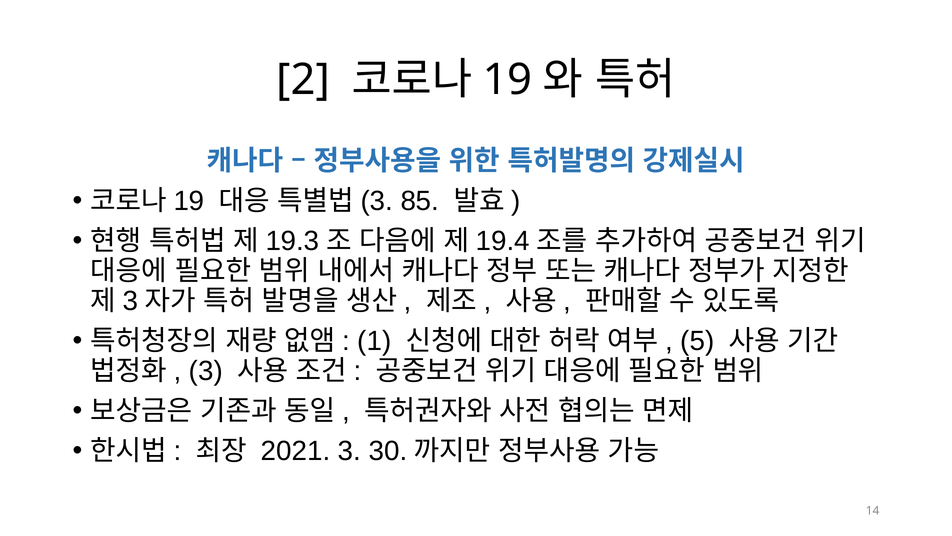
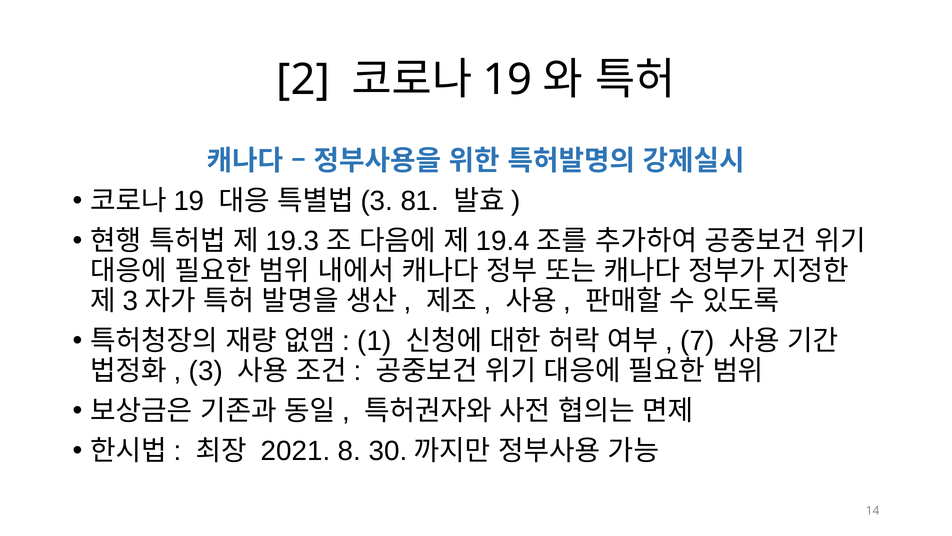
85: 85 -> 81 (420, 201)
5: 5 -> 7 (697, 341)
2021 3: 3 -> 8 (349, 451)
